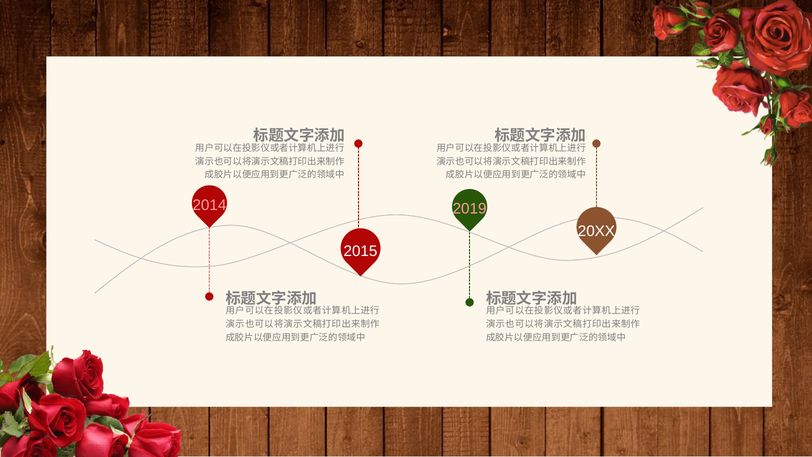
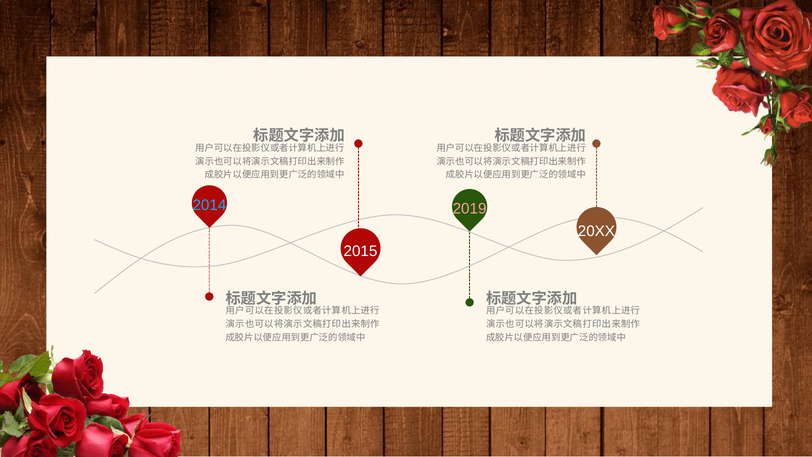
2014 colour: pink -> light blue (209, 205)
